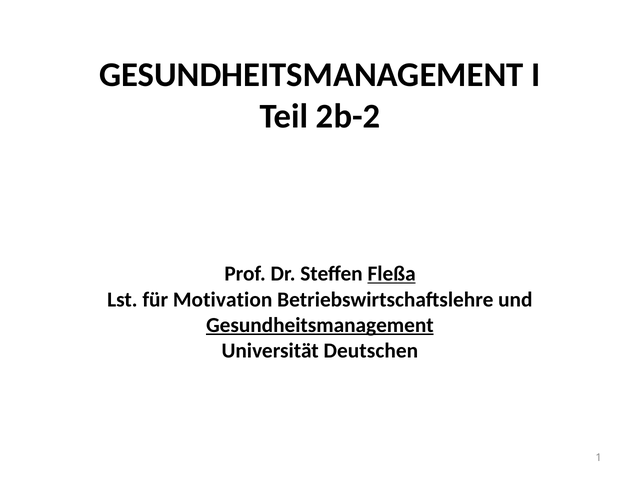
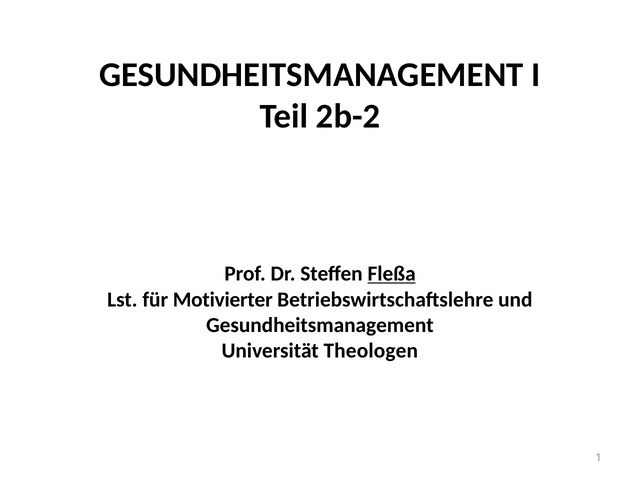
Motivation: Motivation -> Motivierter (223, 300)
Gesundheitsmanagement underline: present -> none (320, 325)
Deutschen: Deutschen -> Theologen (371, 351)
